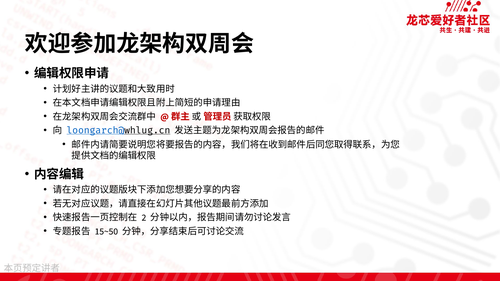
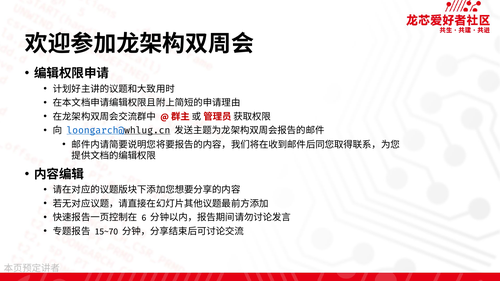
2: 2 -> 6 (144, 218)
15~50: 15~50 -> 15~70 (106, 232)
